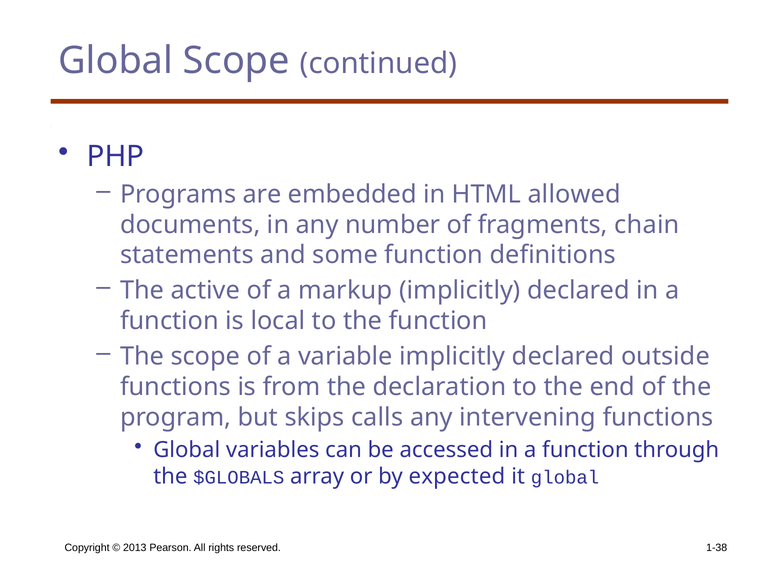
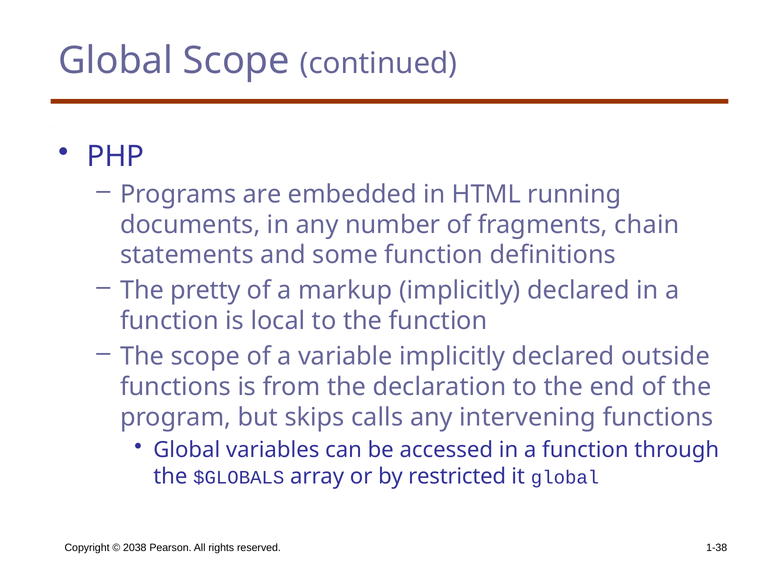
allowed: allowed -> running (574, 194)
active: active -> pretty (205, 291)
expected: expected -> restricted (457, 477)
2013: 2013 -> 2038 (135, 548)
